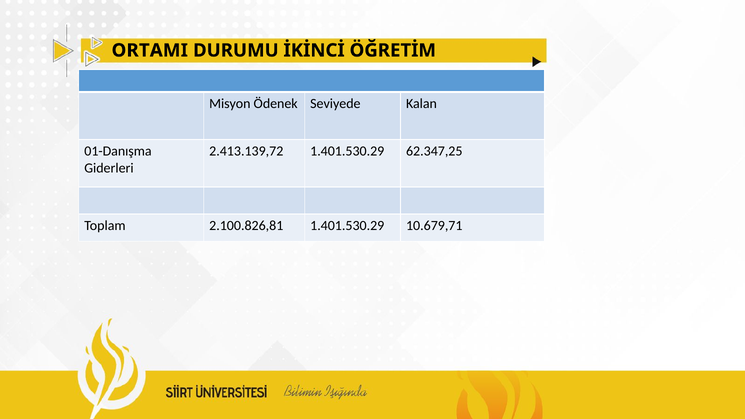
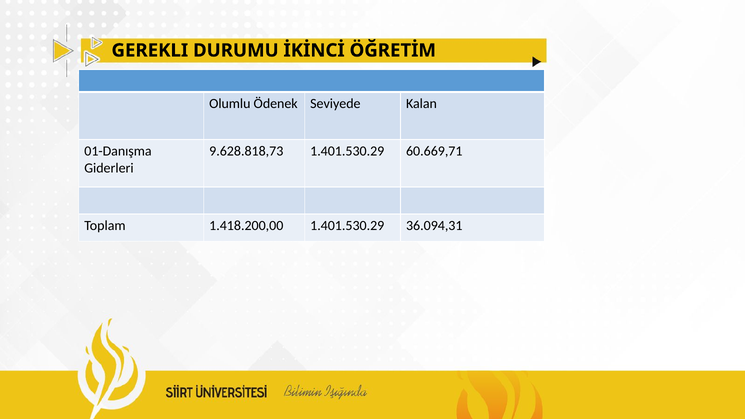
ORTAMI: ORTAMI -> GEREKLI (150, 50)
Misyon: Misyon -> Olumlu (230, 104)
2.413.139,72: 2.413.139,72 -> 9.628.818,73 (246, 151)
62.347,25: 62.347,25 -> 60.669,71 (434, 151)
2.100.826,81: 2.100.826,81 -> 1.418.200,00 (246, 226)
10.679,71: 10.679,71 -> 36.094,31 (434, 226)
